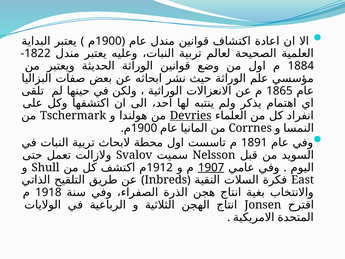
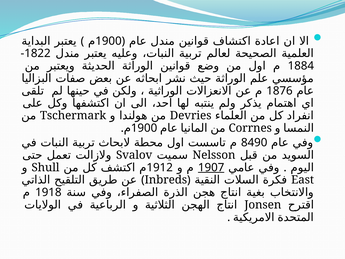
1865: 1865 -> 1876 (279, 91)
Devries underline: present -> none (191, 115)
1891: 1891 -> 8490 (254, 143)
